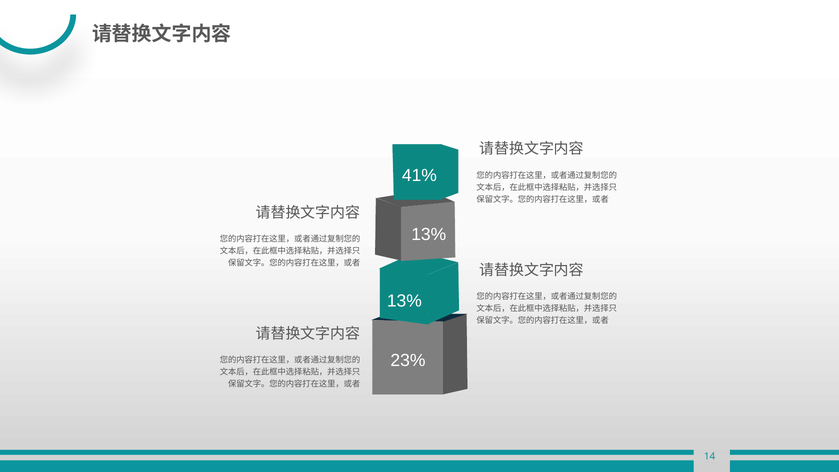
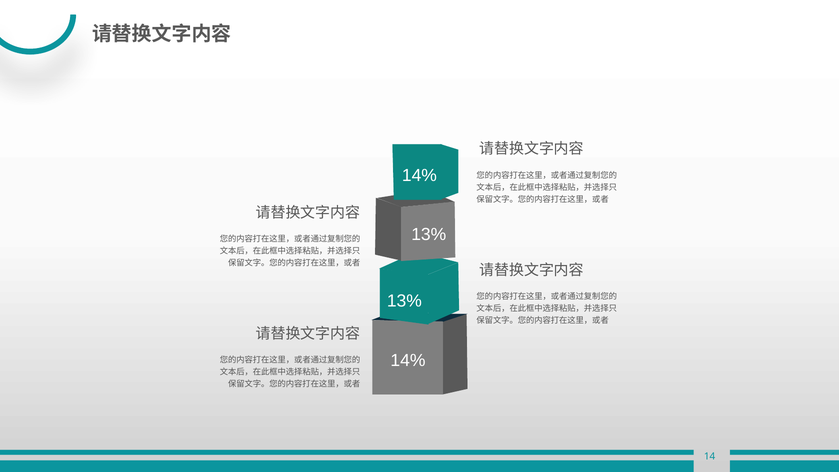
41%: 41% -> 14% (419, 175)
23%: 23% -> 14% (408, 361)
